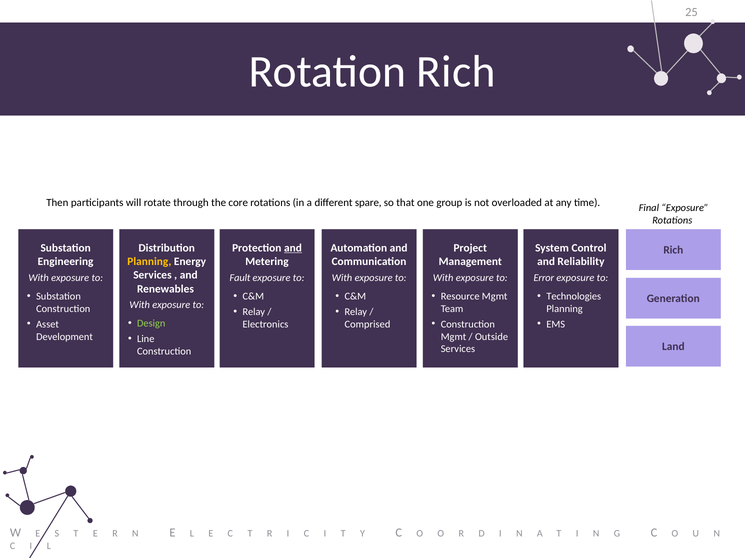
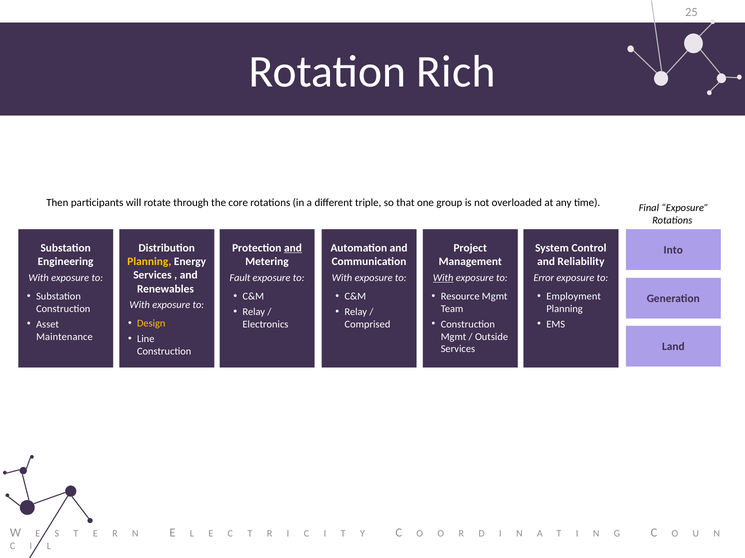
spare: spare -> triple (368, 203)
Rich: Rich -> Into (673, 250)
With underline: none -> present (443, 278)
Technologies: Technologies -> Employment (574, 297)
Design colour: light green -> yellow (151, 324)
Development: Development -> Maintenance (64, 337)
